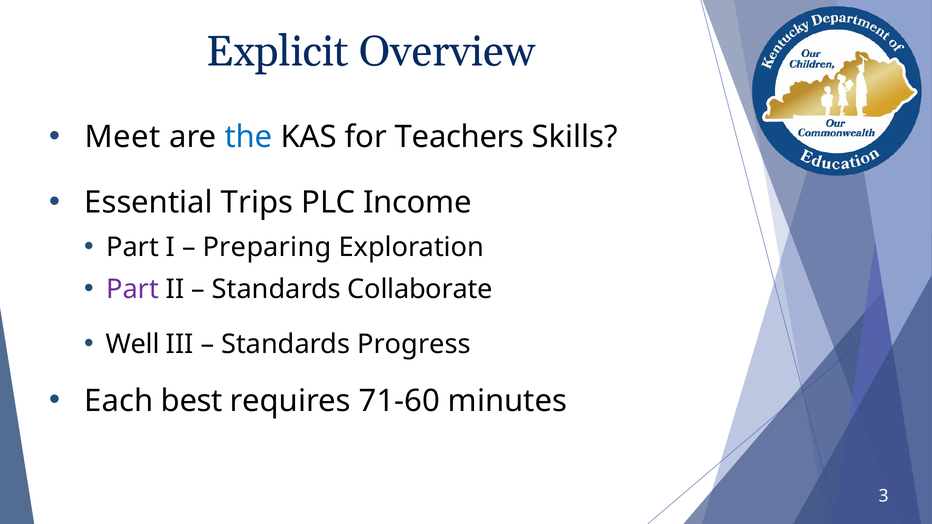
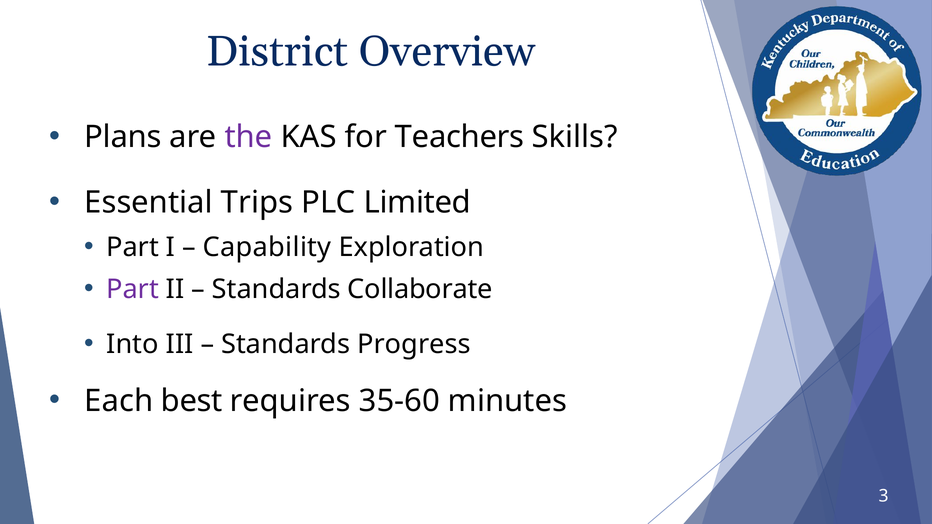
Explicit: Explicit -> District (277, 52)
Meet: Meet -> Plans (123, 137)
the colour: blue -> purple (249, 137)
Income: Income -> Limited (417, 203)
Preparing: Preparing -> Capability (267, 247)
Well: Well -> Into (133, 344)
71-60: 71-60 -> 35-60 (399, 401)
